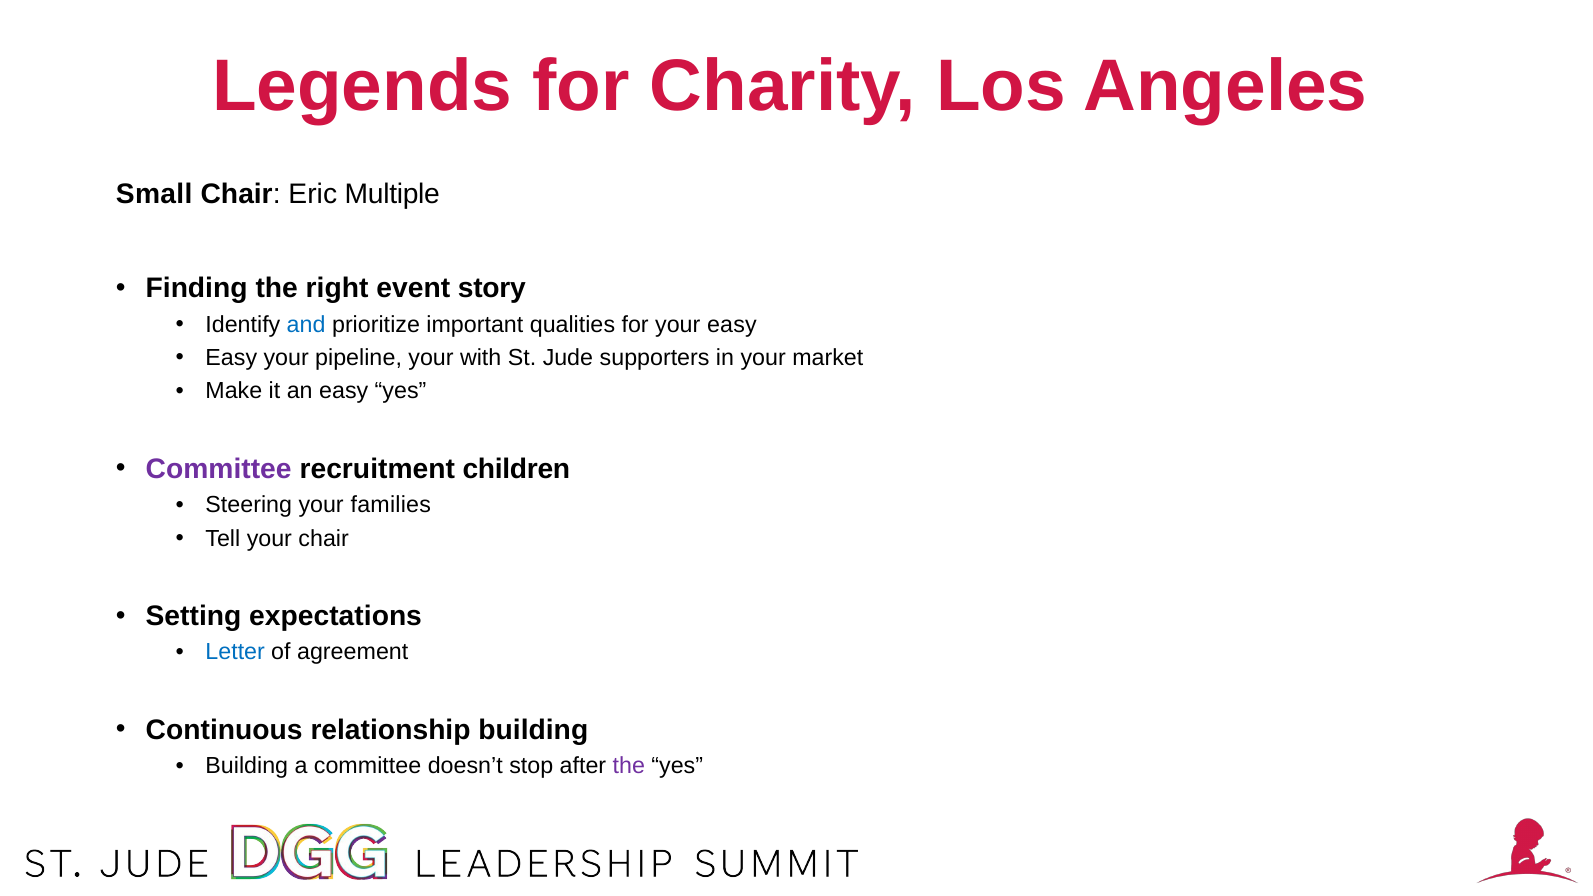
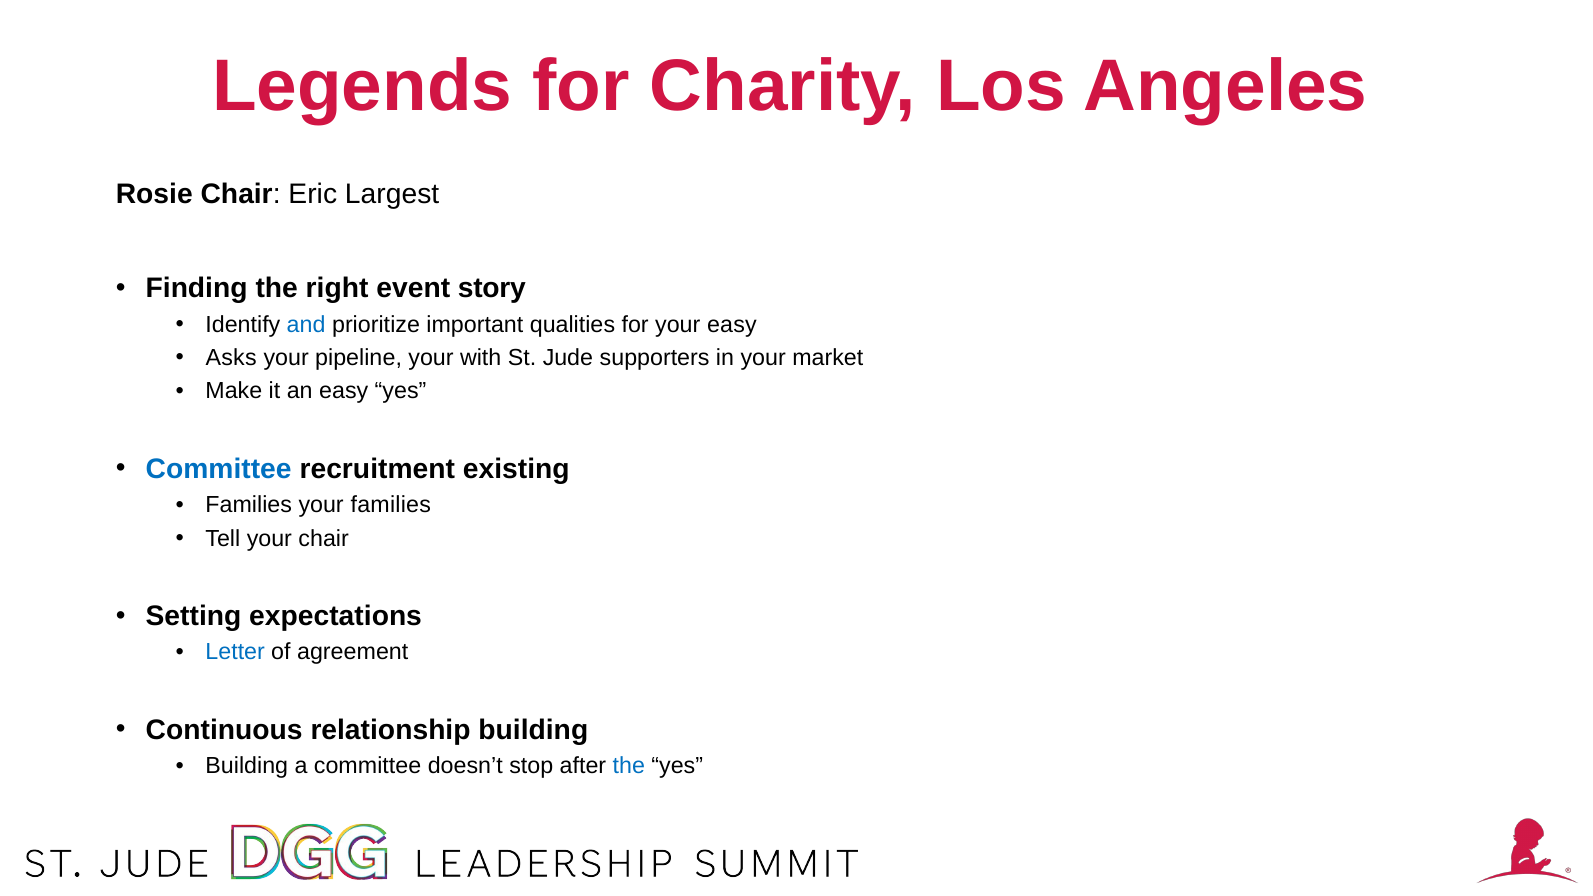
Small: Small -> Rosie (154, 194)
Multiple: Multiple -> Largest (392, 194)
Easy: Easy -> Asks (231, 358)
Committee colour: purple -> blue (219, 469)
children: children -> existing (516, 469)
Steering: Steering -> Families (249, 505)
the colour: purple -> blue (629, 766)
